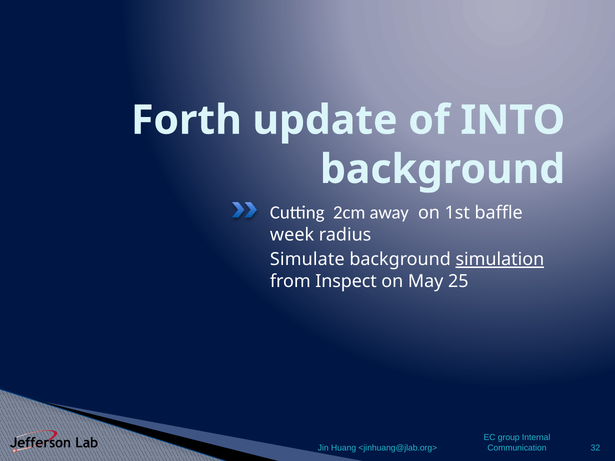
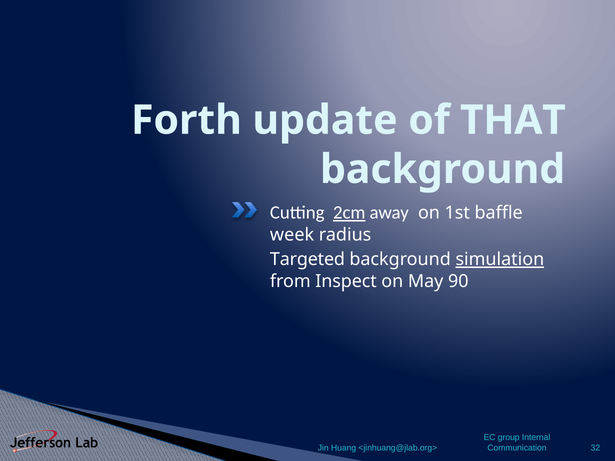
INTO: INTO -> THAT (513, 120)
2cm underline: none -> present (349, 213)
Simulate: Simulate -> Targeted (307, 260)
25: 25 -> 90 (458, 281)
